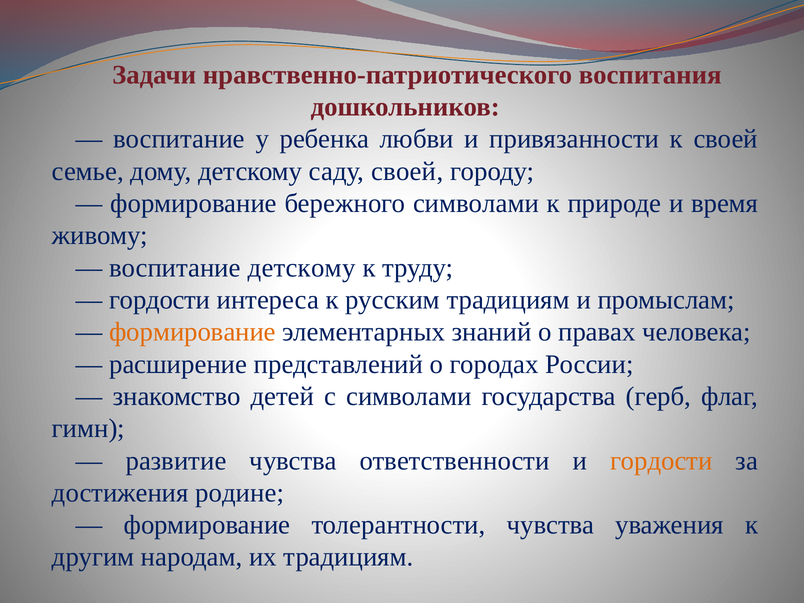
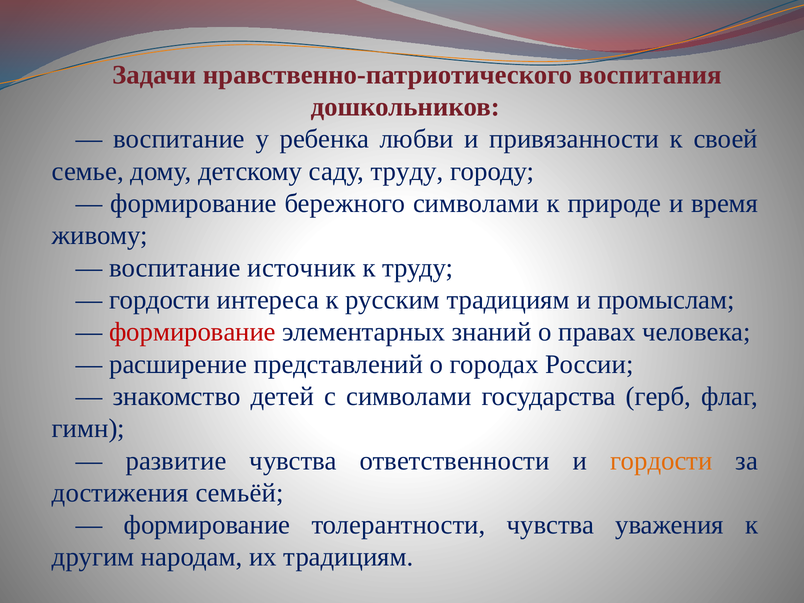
саду своей: своей -> труду (407, 171)
воспитание детскому: детскому -> источник (302, 268)
формирование colour: orange -> red (192, 332)
родине: родине -> семьёй (240, 493)
